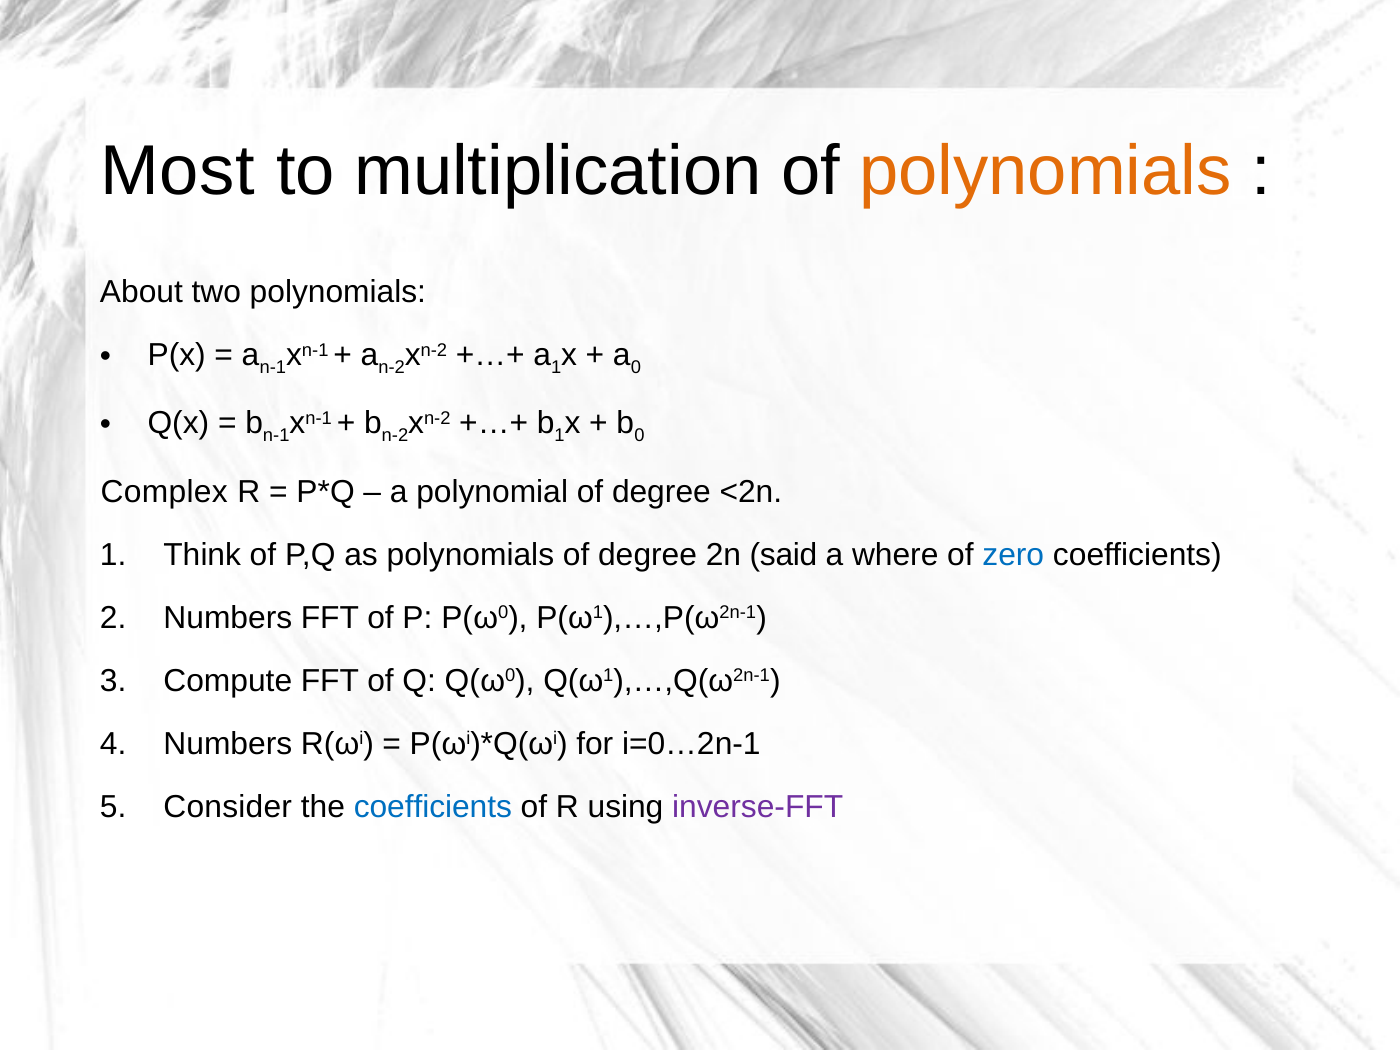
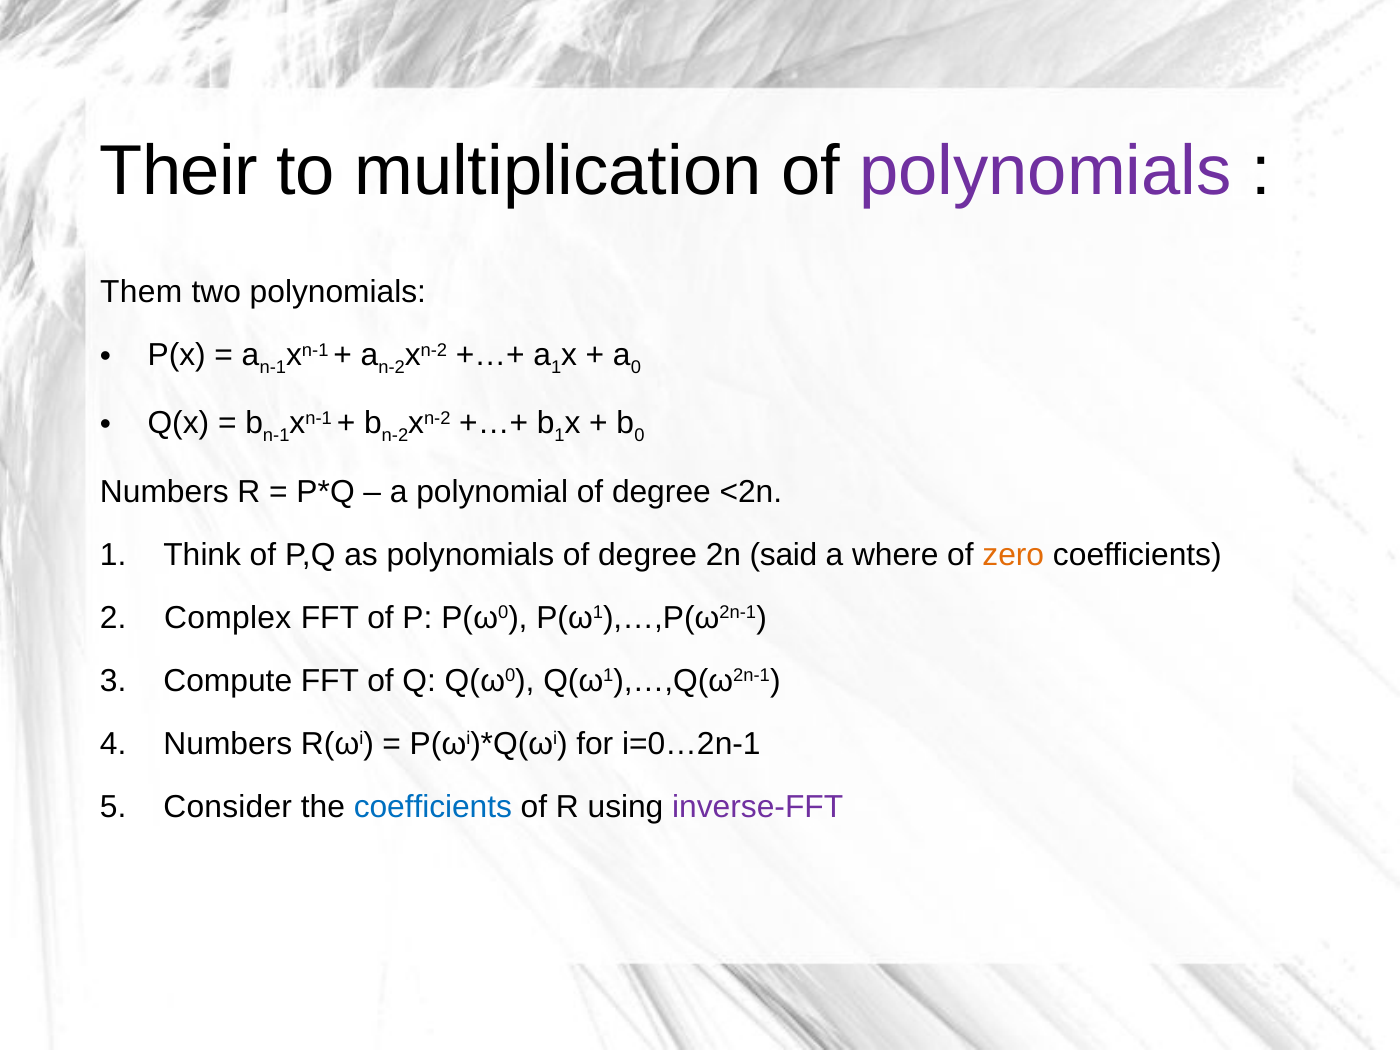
Most: Most -> Their (179, 171)
polynomials colour: orange -> purple (1046, 171)
About: About -> Them (141, 292)
Complex: Complex -> Numbers (164, 491)
zero colour: blue -> orange (1013, 555)
Numbers: Numbers -> Complex (228, 618)
